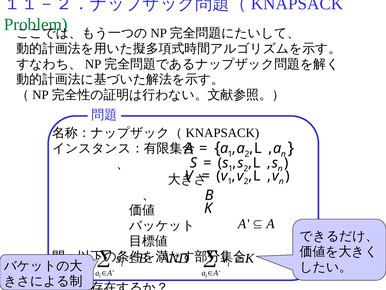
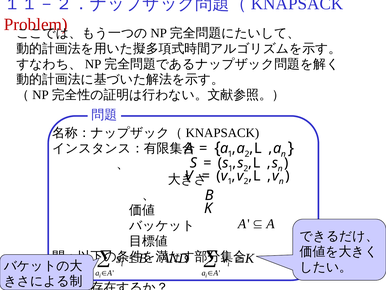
Problem colour: green -> red (36, 24)
